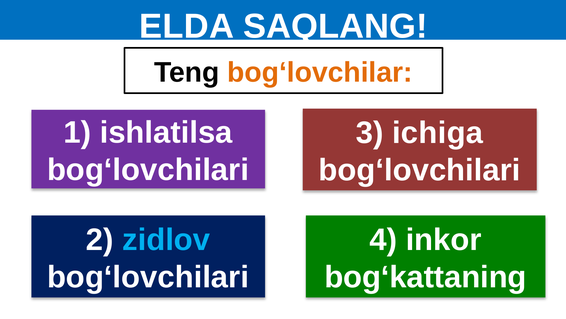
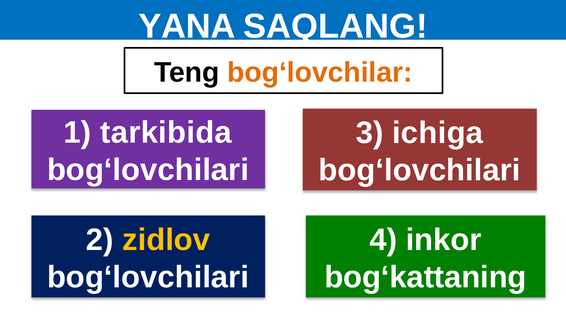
ELDA: ELDA -> YANA (187, 26)
ishlatilsa: ishlatilsa -> tarkibida (166, 132)
zidlov colour: light blue -> yellow (166, 239)
